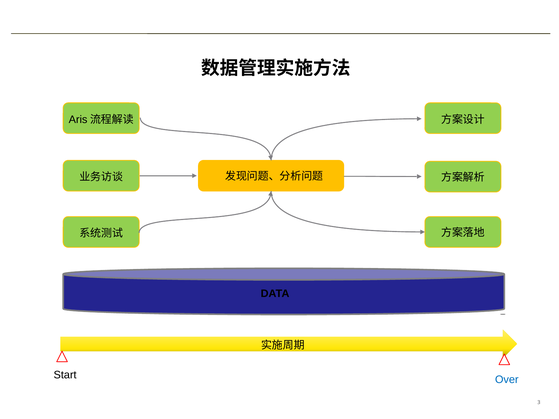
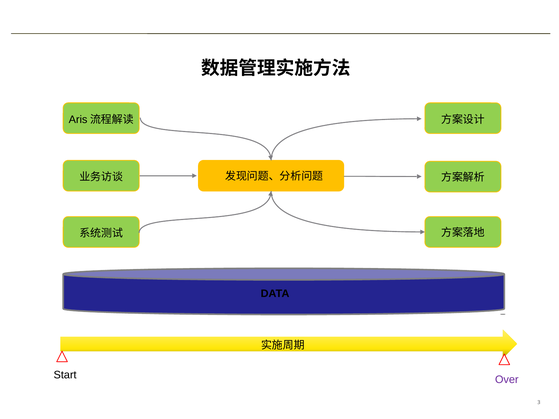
Over colour: blue -> purple (507, 380)
